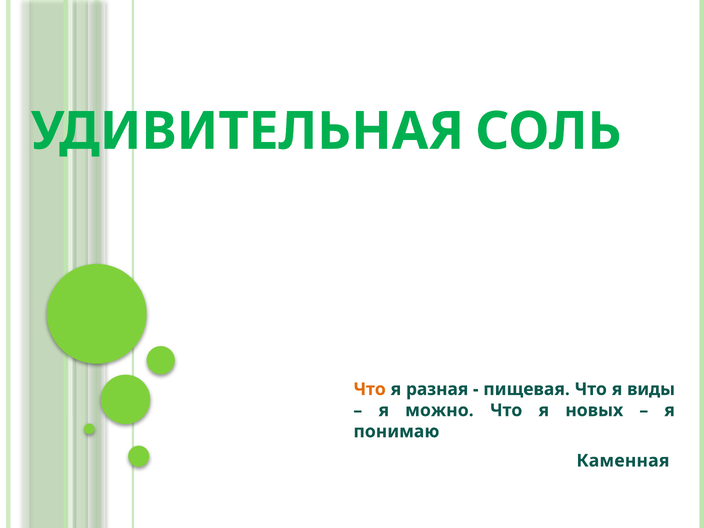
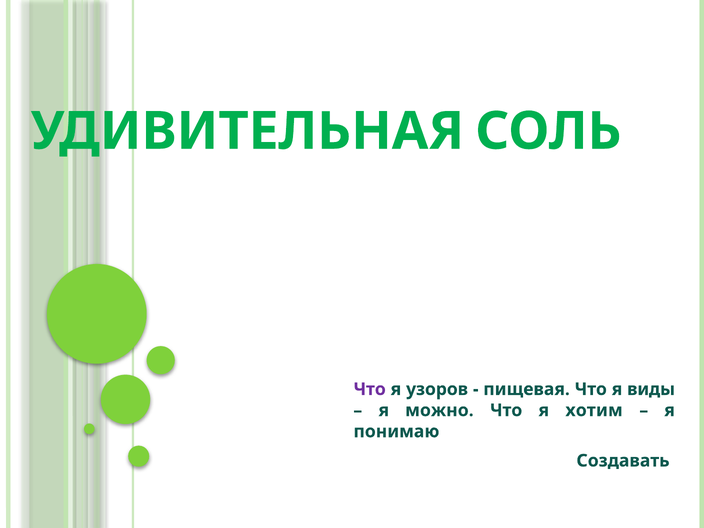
Что colour: orange -> purple (370, 389)
разная: разная -> узоров (437, 389)
новых: новых -> хотим (594, 410)
Каменная: Каменная -> Создавать (623, 461)
